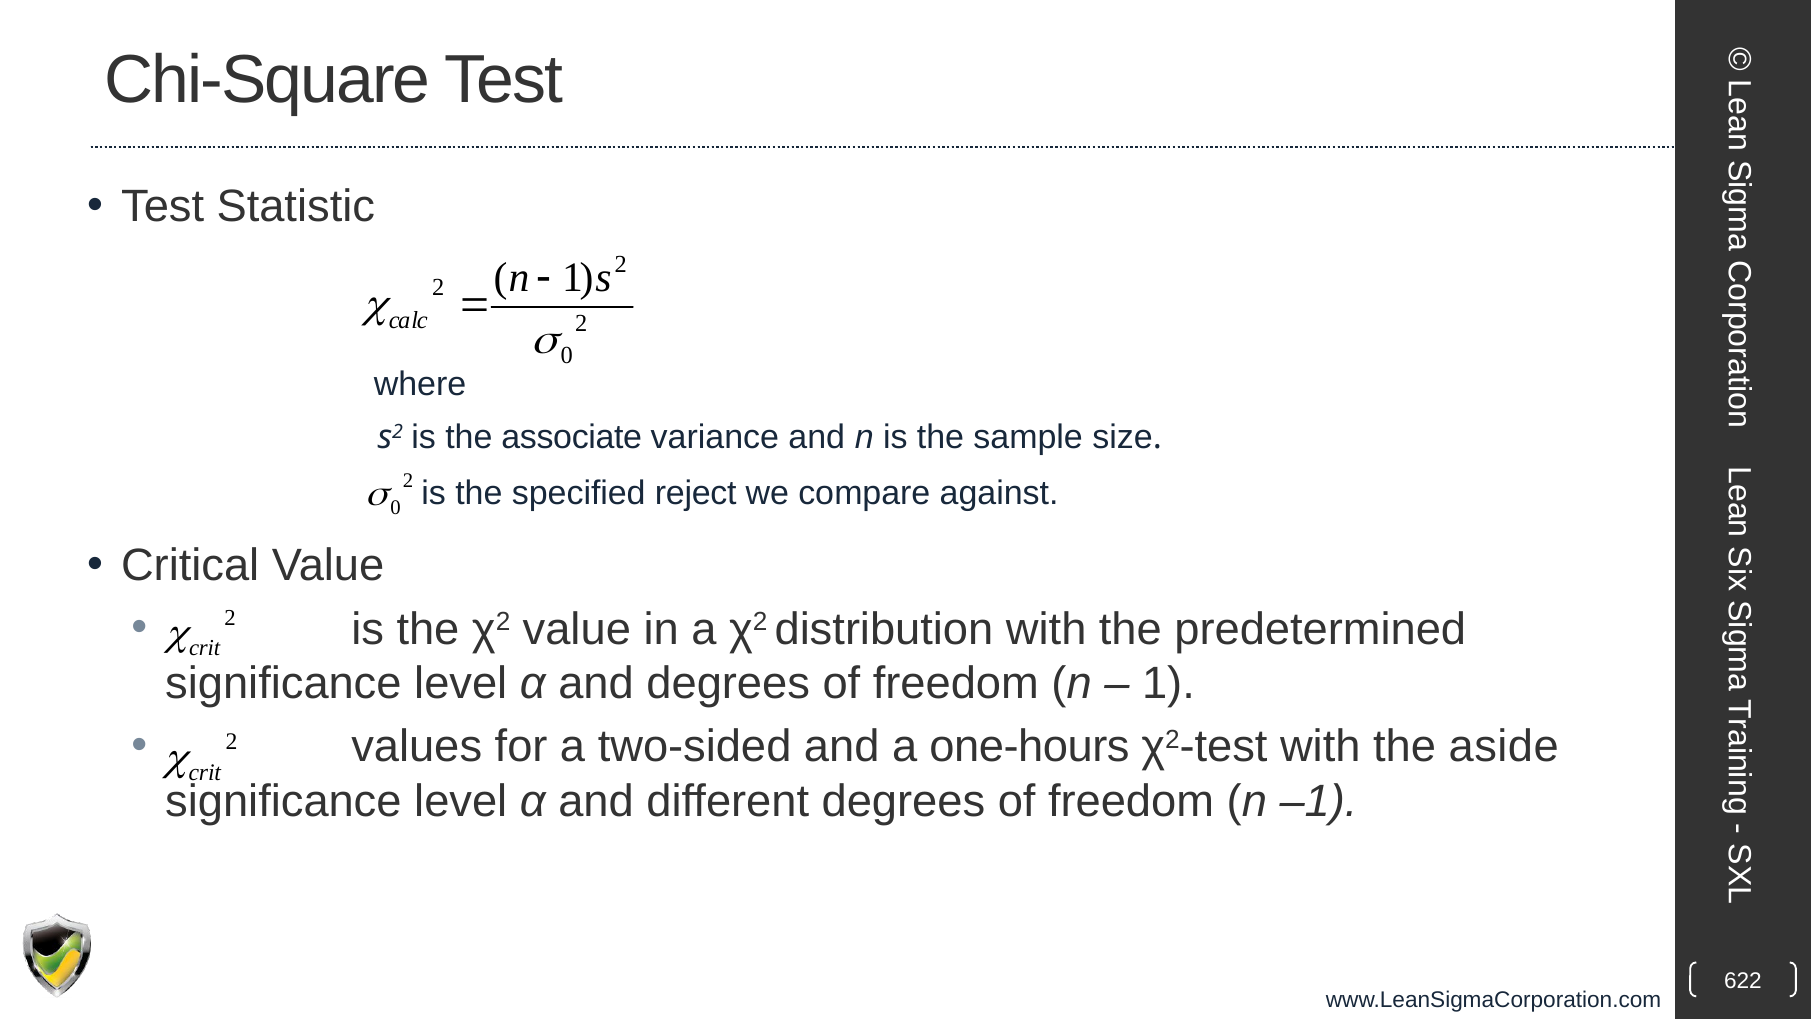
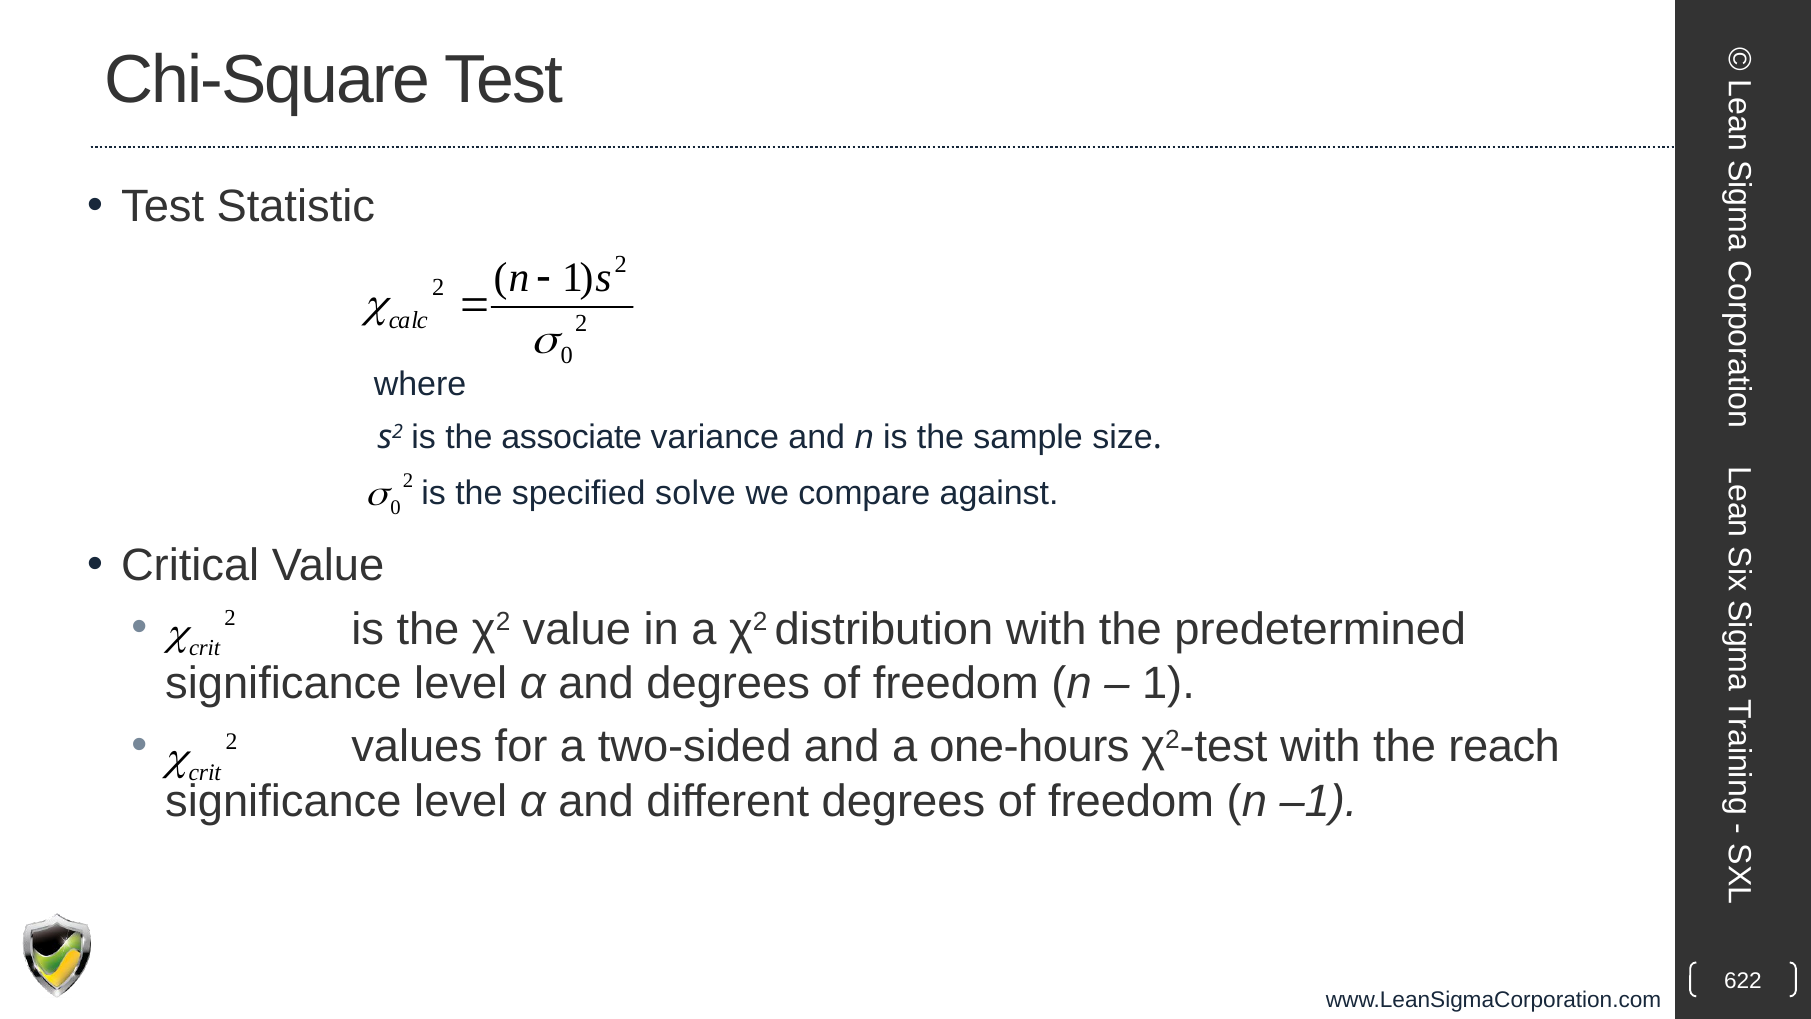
reject: reject -> solve (695, 493)
aside: aside -> reach (1504, 747)
